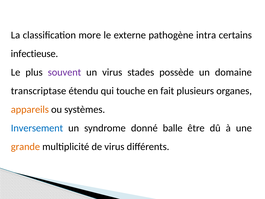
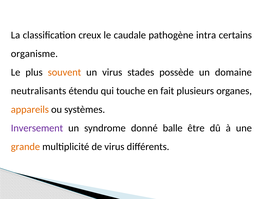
more: more -> creux (90, 35)
externe: externe -> caudale (130, 35)
infectieuse: infectieuse -> organisme (34, 54)
souvent colour: purple -> orange (64, 72)
transcriptase: transcriptase -> neutralisants (39, 91)
Inversement colour: blue -> purple (37, 128)
